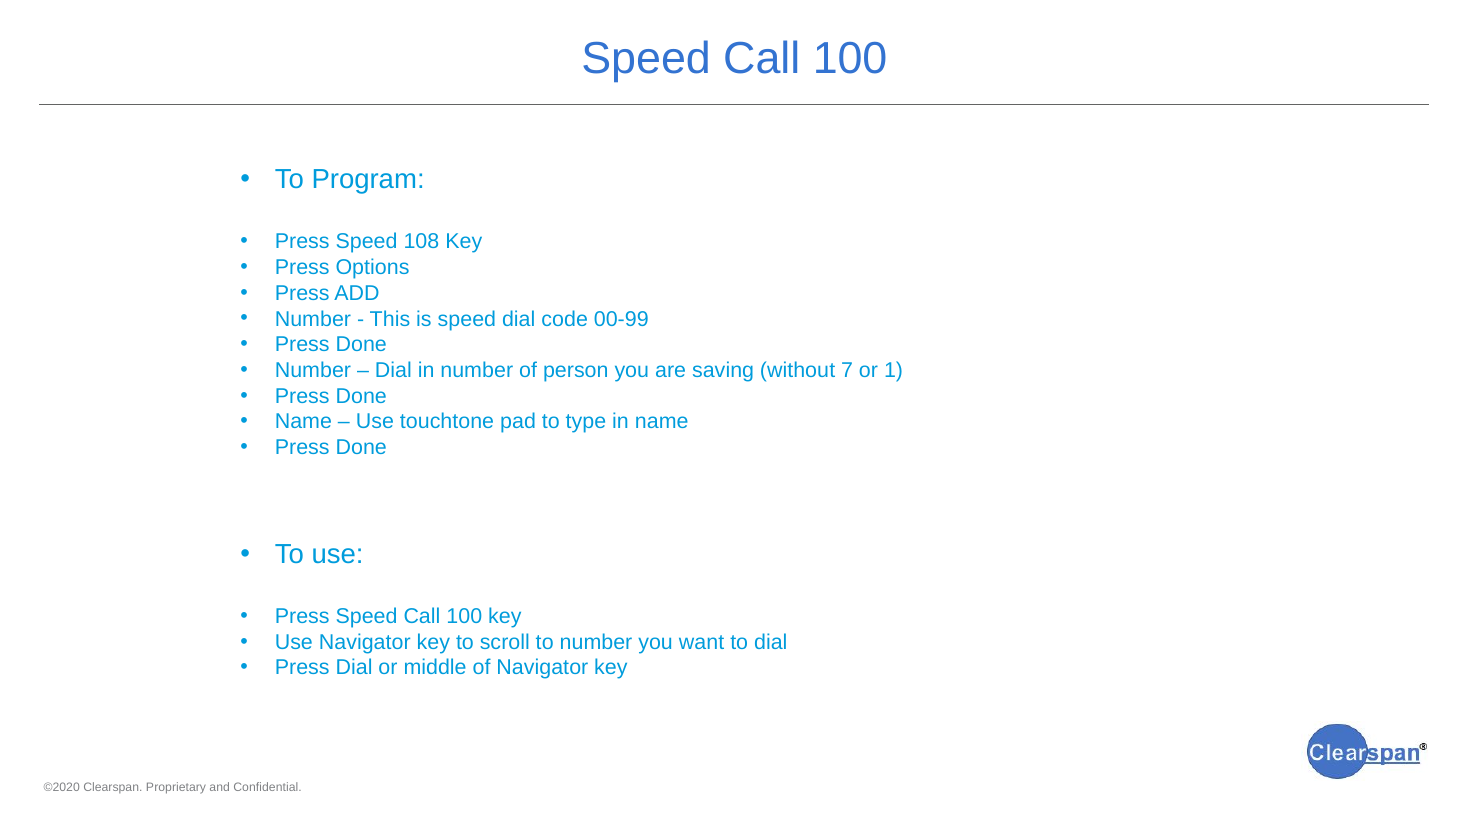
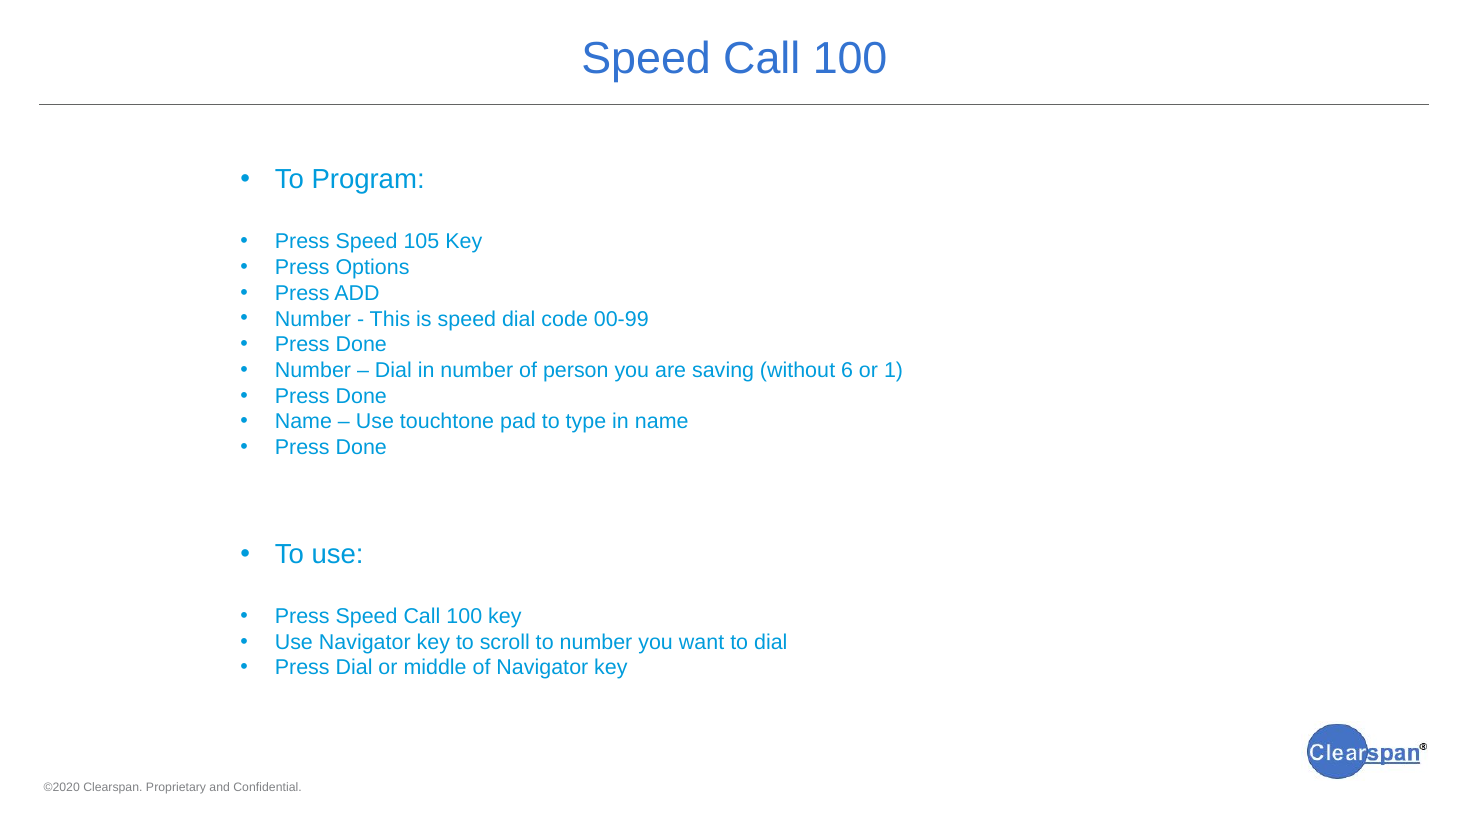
108: 108 -> 105 (421, 242)
7: 7 -> 6 (847, 371)
